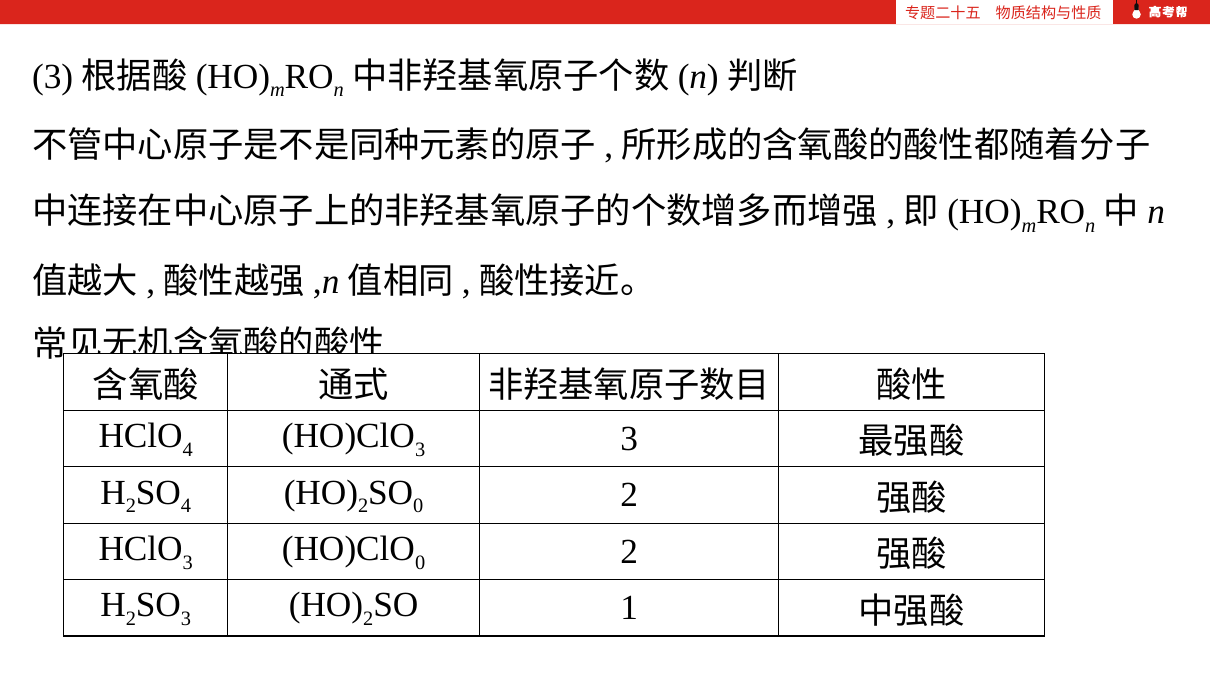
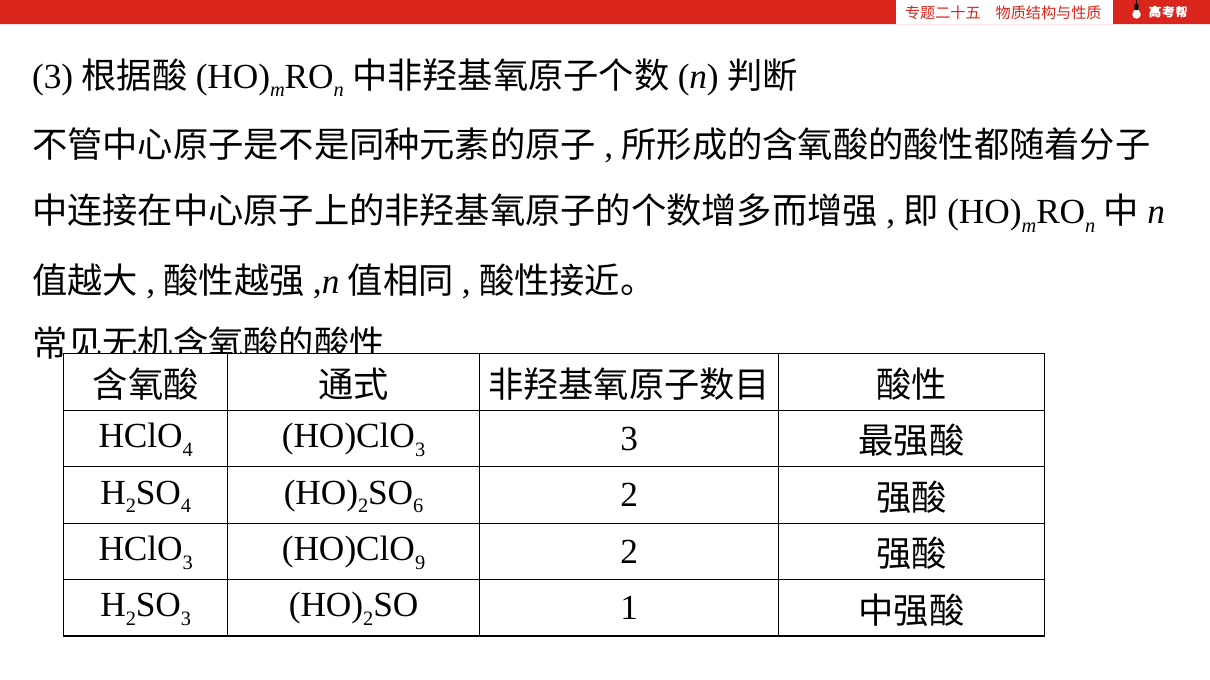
0: 0 -> 6 (418, 507)
0: 0 -> 9 (420, 563)
